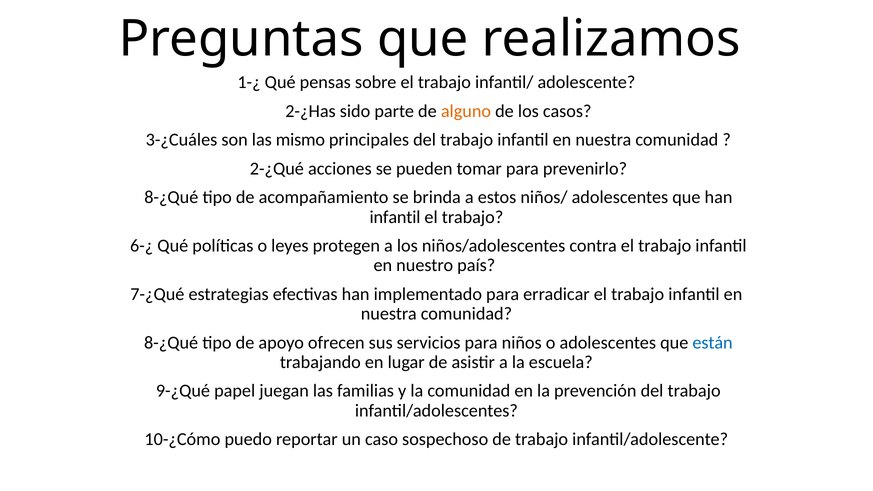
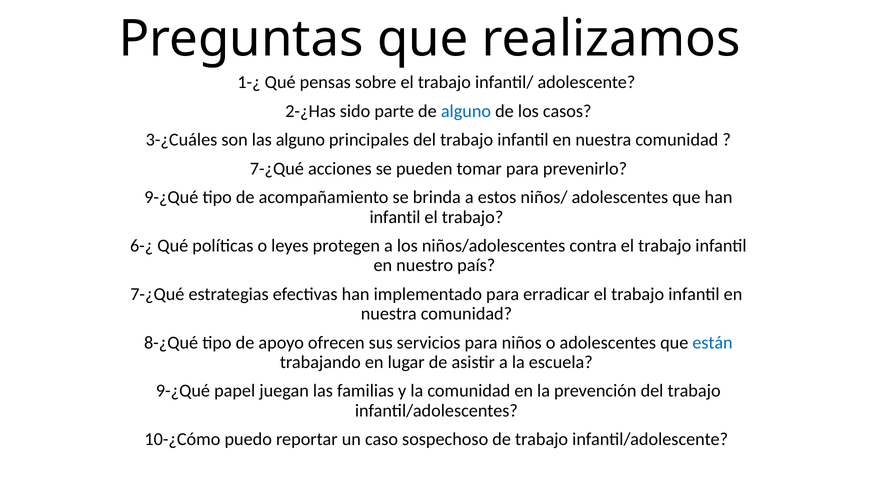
alguno colour: orange -> blue (466, 111)
las mismo: mismo -> alguno (300, 140)
2-¿Qué: 2-¿Qué -> 7-¿Qué (277, 169)
8-¿Qué: 8-¿Qué -> 9-¿Qué (171, 197)
